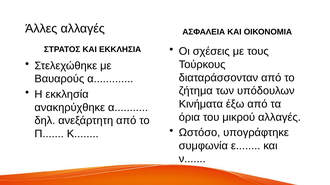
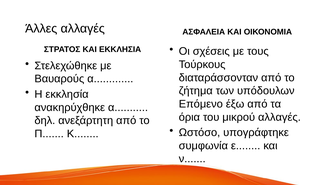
Κινήματα: Κινήματα -> Επόμενο (201, 104)
